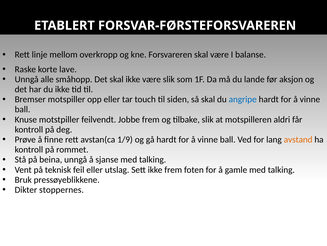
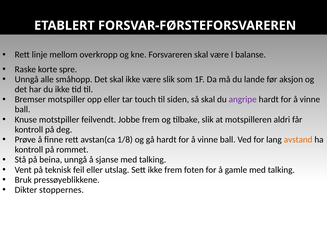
lave: lave -> spre (68, 69)
angripe colour: blue -> purple (243, 99)
1/9: 1/9 -> 1/8 (125, 139)
